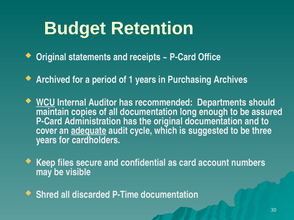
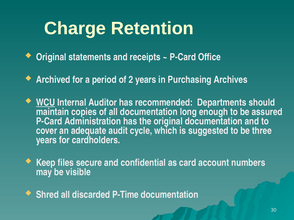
Budget: Budget -> Charge (75, 29)
1: 1 -> 2 (131, 80)
adequate underline: present -> none (89, 131)
